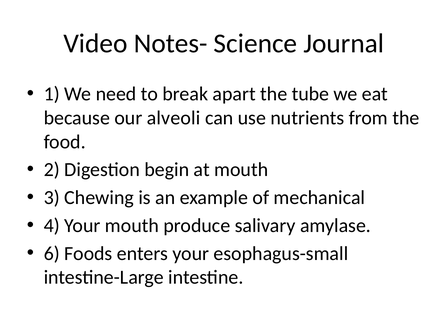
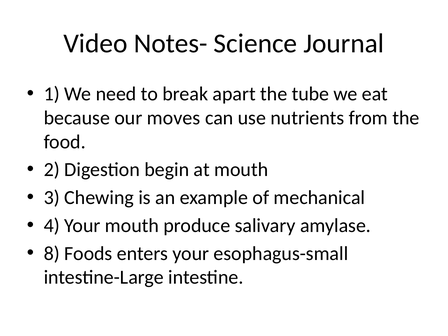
alveoli: alveoli -> moves (174, 118)
6: 6 -> 8 (52, 253)
